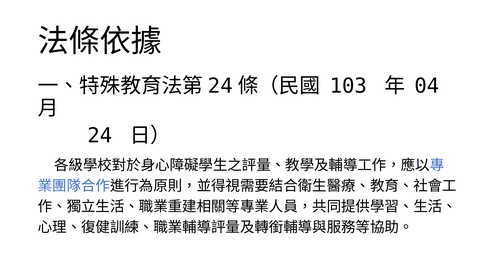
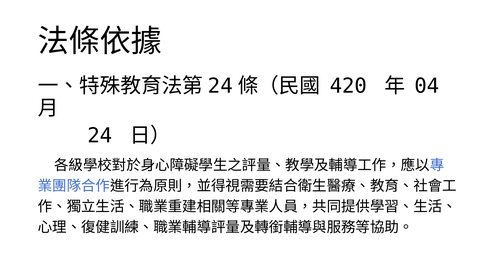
103: 103 -> 420 (348, 86)
